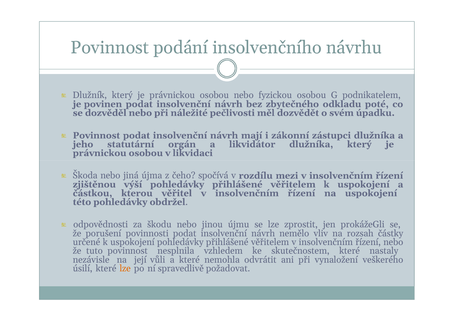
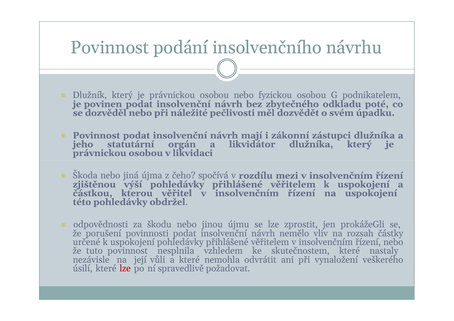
lze colour: orange -> red (125, 268)
